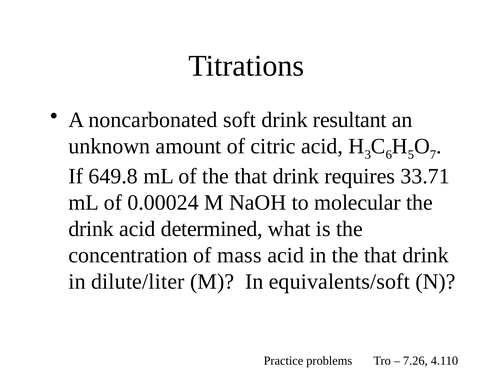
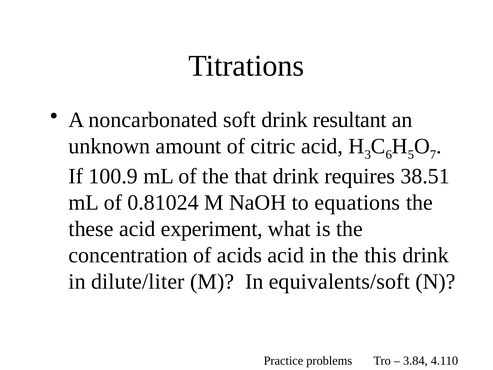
649.8: 649.8 -> 100.9 (113, 176)
33.71: 33.71 -> 38.51 (425, 176)
0.00024: 0.00024 -> 0.81024 (163, 202)
molecular: molecular -> equations (357, 202)
drink: drink -> these (91, 229)
determined: determined -> experiment (212, 229)
mass: mass -> acids (239, 255)
in the that: that -> this (380, 255)
7.26: 7.26 -> 3.84 (415, 360)
